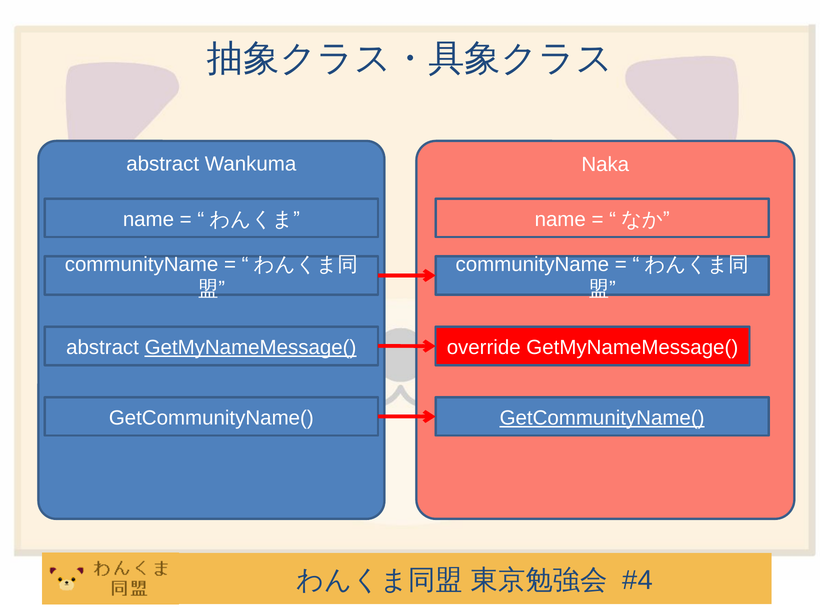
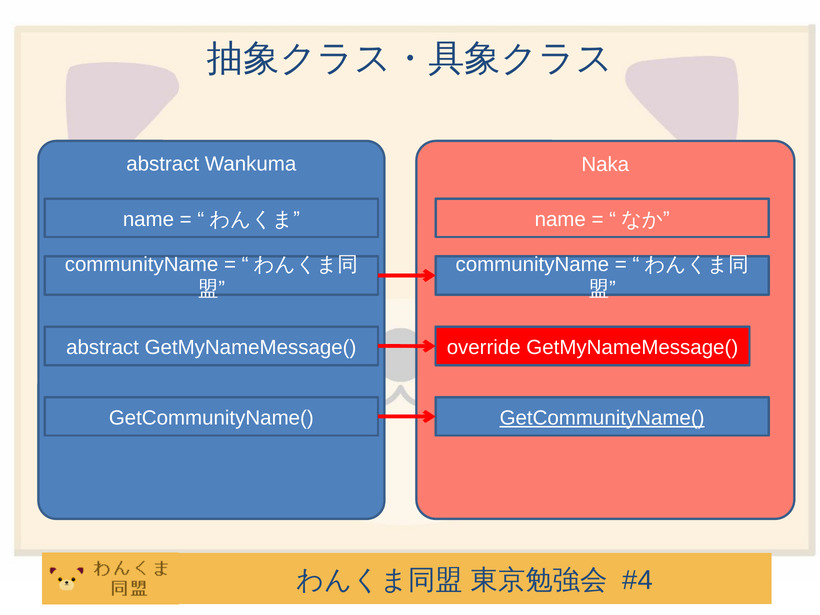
GetMyNameMessage( underline: present -> none (251, 347)
